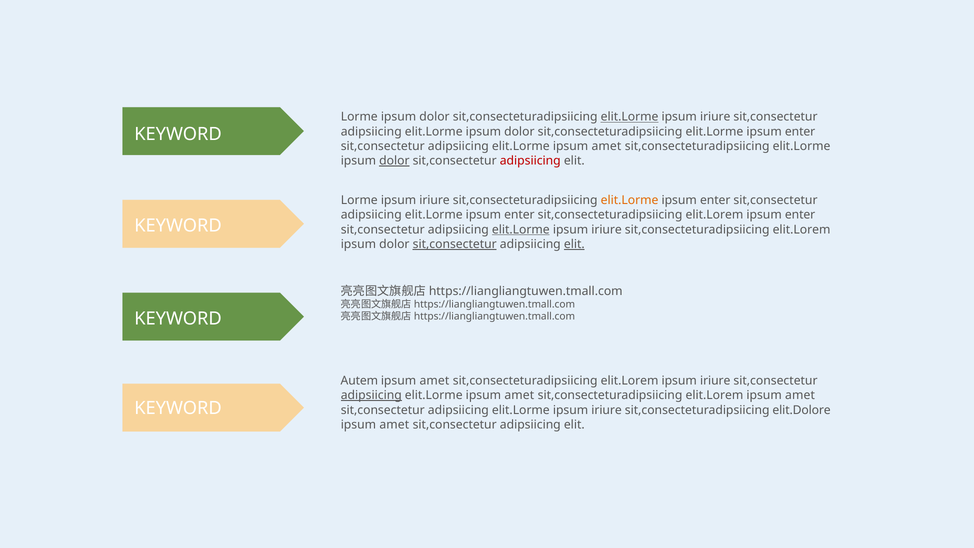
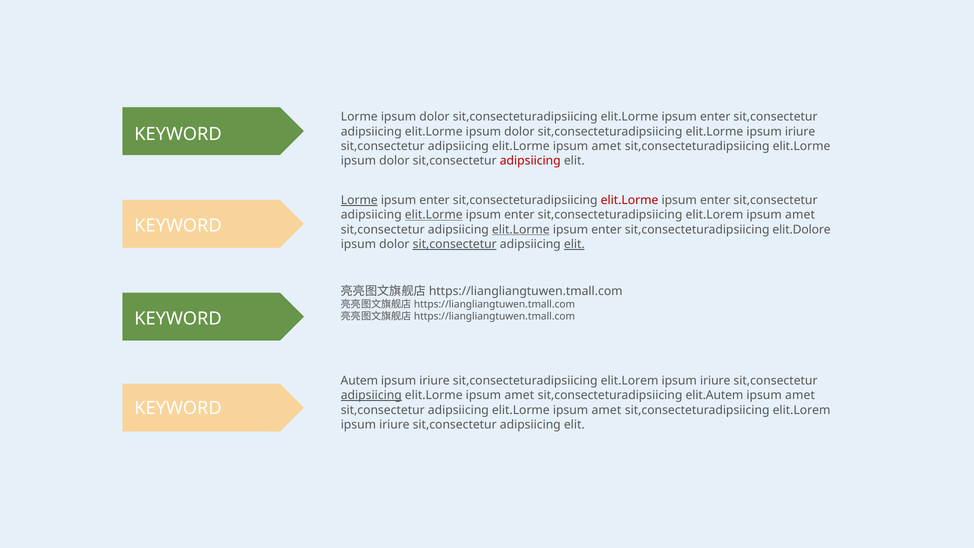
elit.Lorme underline: present -> none (630, 117)
iriure: iriure -> enter (715, 117)
enter: enter -> iriure (800, 132)
dolor underline: present -> none (394, 161)
Lorme underline: none -> present (359, 200)
iriure: iriure -> enter (435, 200)
elit.Lorme colour: orange -> red (630, 200)
elit.Lorme underline: none -> present (434, 215)
enter: enter -> amet (800, 215)
iriure: iriure -> enter (607, 230)
elit.Lorem: elit.Lorem -> elit.Dolore (802, 230)
amet: amet -> iriure (435, 381)
elit.Lorem: elit.Lorem -> elit.Autem (714, 395)
iriure: iriure -> amet (606, 410)
elit.Dolore: elit.Dolore -> elit.Lorem (802, 410)
amet: amet -> iriure (394, 425)
